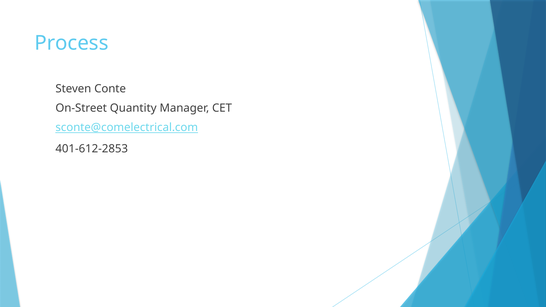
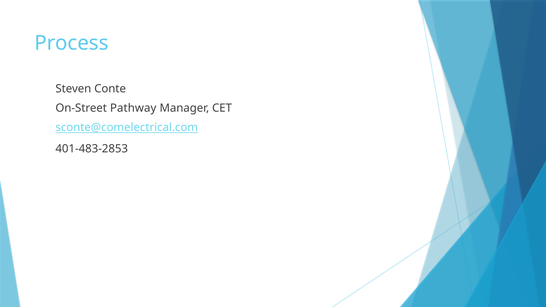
Quantity: Quantity -> Pathway (133, 108)
401-612-2853: 401-612-2853 -> 401-483-2853 (92, 149)
